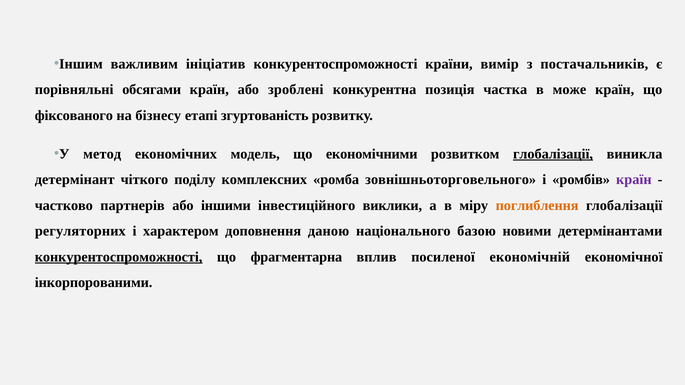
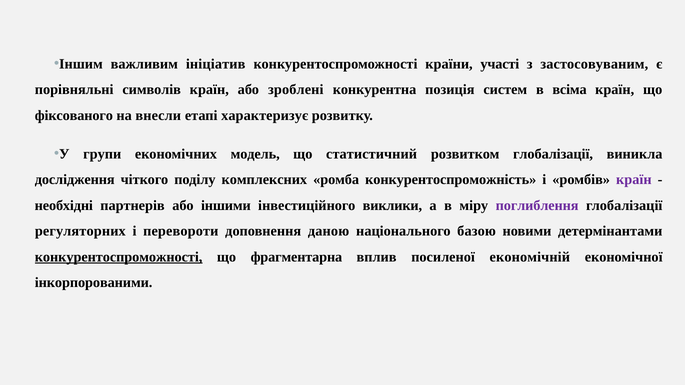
вимір: вимір -> участі (500, 64)
постачальників: постачальників -> застосовуваним (594, 64)
обсягами: обсягами -> символів (152, 90)
частка: частка -> систем (505, 90)
може: може -> всіма (570, 90)
бізнесу: бізнесу -> внесли (158, 116)
згуртованість: згуртованість -> характеризує (265, 116)
метод: метод -> групи (102, 154)
економічними: економічними -> статистичний (372, 154)
глобалізації underline: present -> none (553, 154)
детермінант: детермінант -> дослідження (75, 180)
зовнішньоторговельного: зовнішньоторговельного -> конкурентоспроможність (451, 180)
частково: частково -> необхідні (64, 206)
поглиблення colour: orange -> purple (537, 206)
характером: характером -> перевороти (181, 231)
